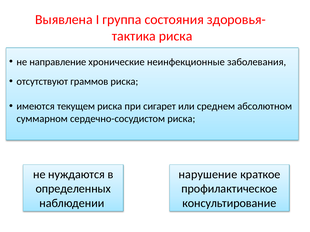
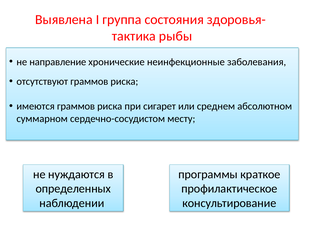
тактика риска: риска -> рыбы (176, 36)
имеются текущем: текущем -> граммов (76, 106)
сердечно-сосудистом риска: риска -> месту (181, 119)
нарушение: нарушение -> программы (208, 175)
